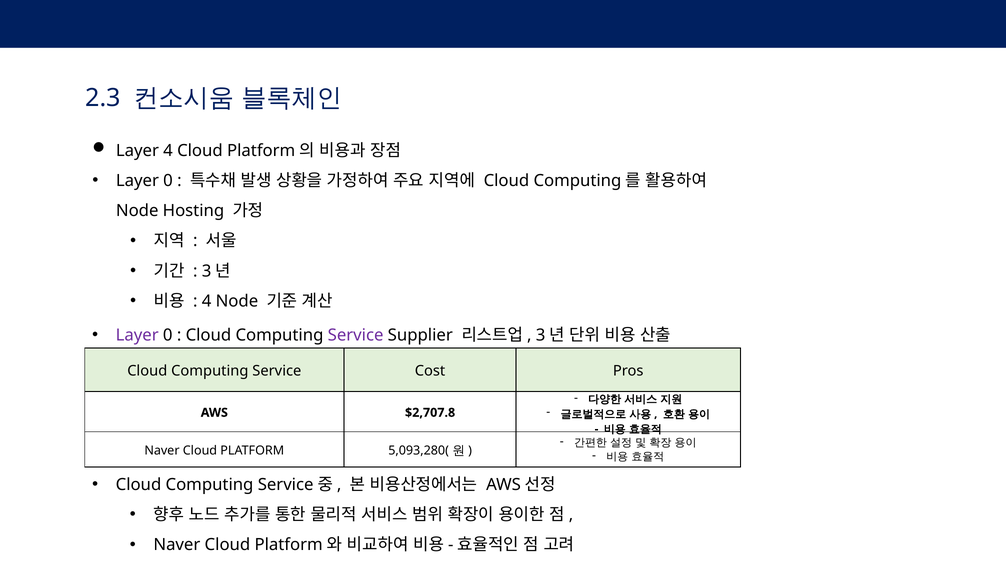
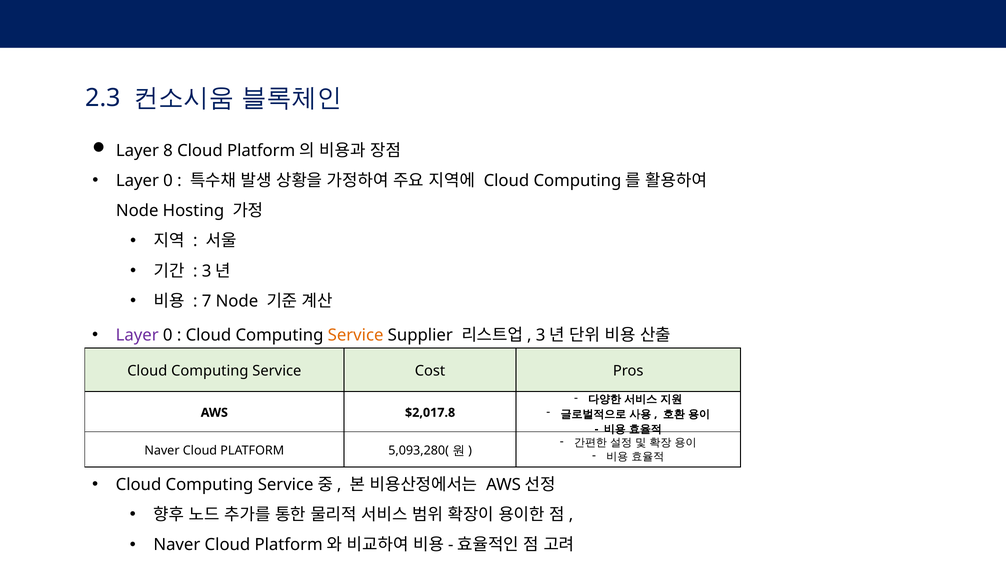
Layer 4: 4 -> 8 (168, 151)
4: 4 -> 7 (207, 301)
Service colour: purple -> orange (356, 335)
$2,707.8: $2,707.8 -> $2,017.8 (430, 413)
